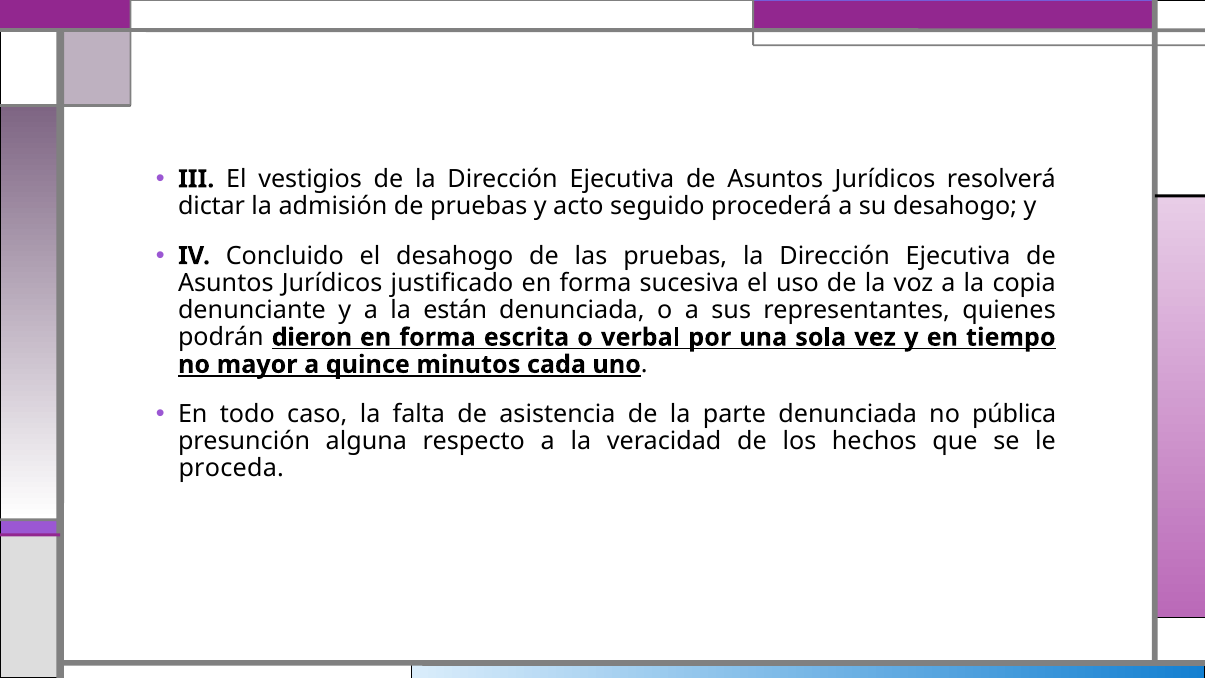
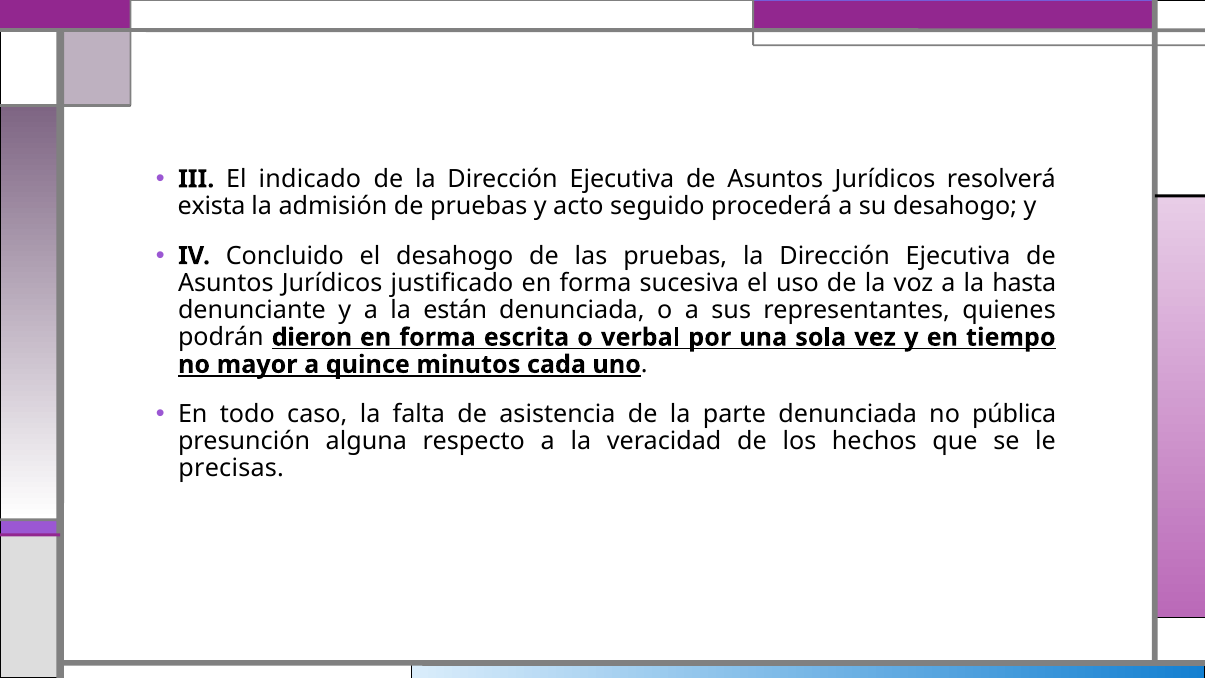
vestigios: vestigios -> indicado (310, 179)
dictar: dictar -> exista (212, 206)
copia: copia -> hasta (1024, 283)
proceda: proceda -> precisas (231, 469)
